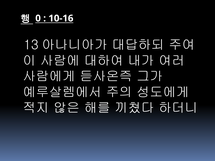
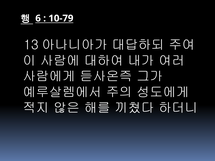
0: 0 -> 6 (38, 18)
10-16: 10-16 -> 10-79 (61, 18)
